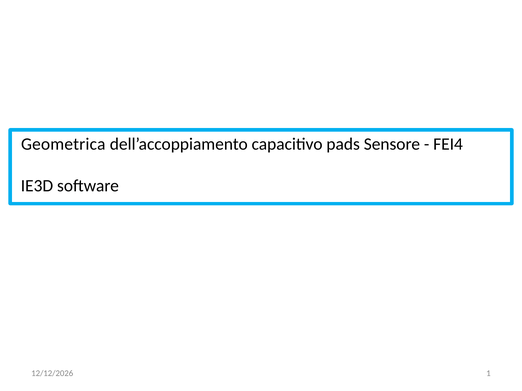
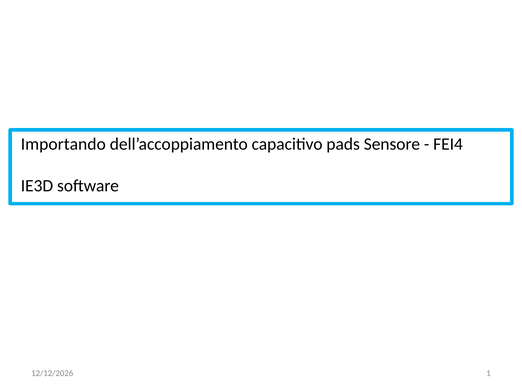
Geometrica: Geometrica -> Importando (63, 144)
